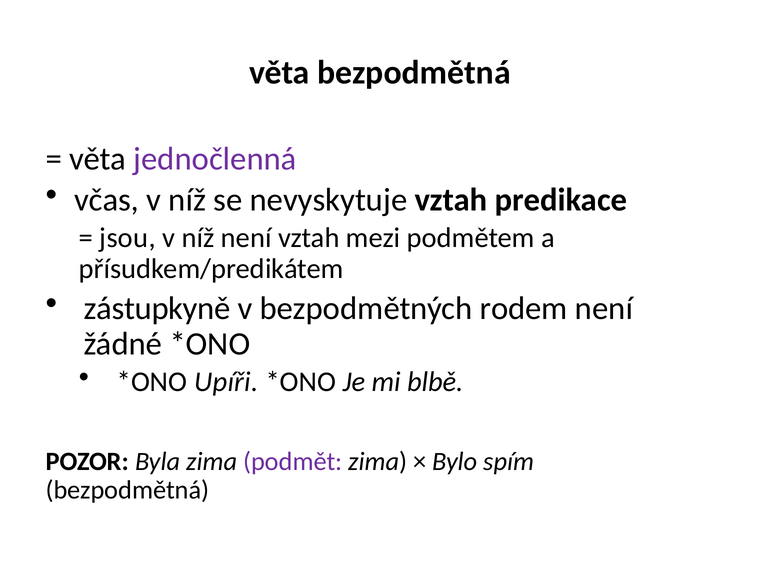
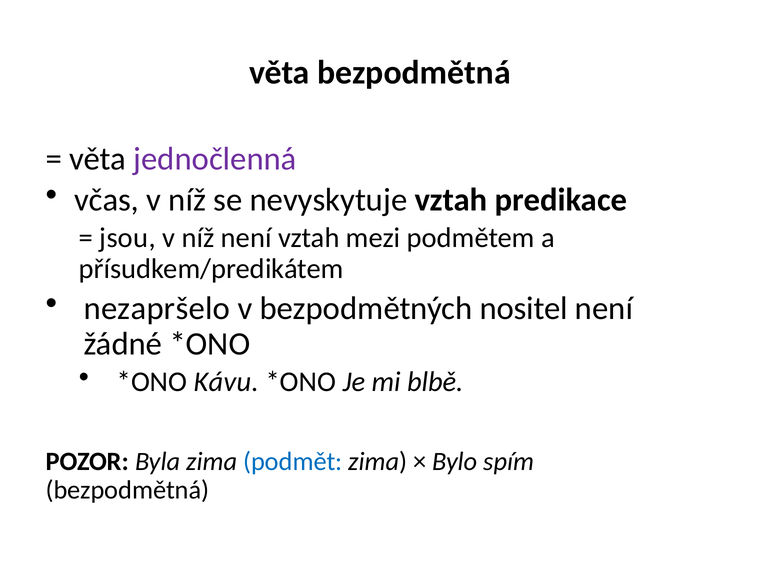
zástupkyně: zástupkyně -> nezapršelo (157, 309)
rodem: rodem -> nositel (524, 309)
Upíři: Upíři -> Kávu (226, 382)
podmět colour: purple -> blue (293, 461)
